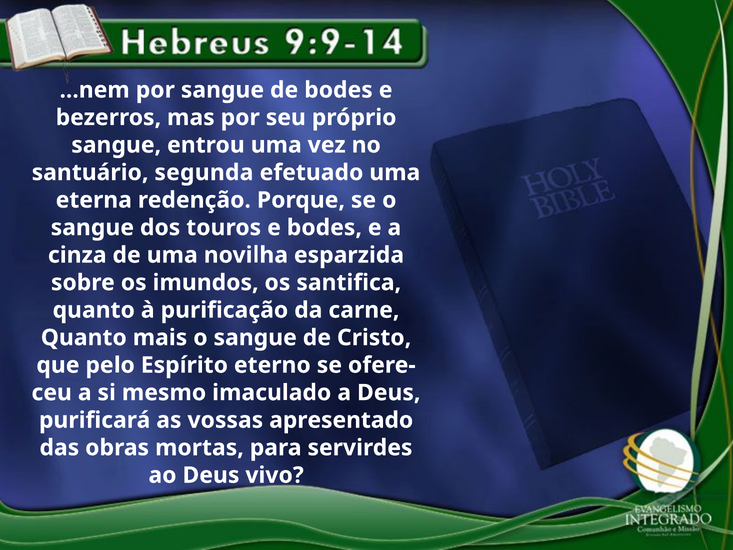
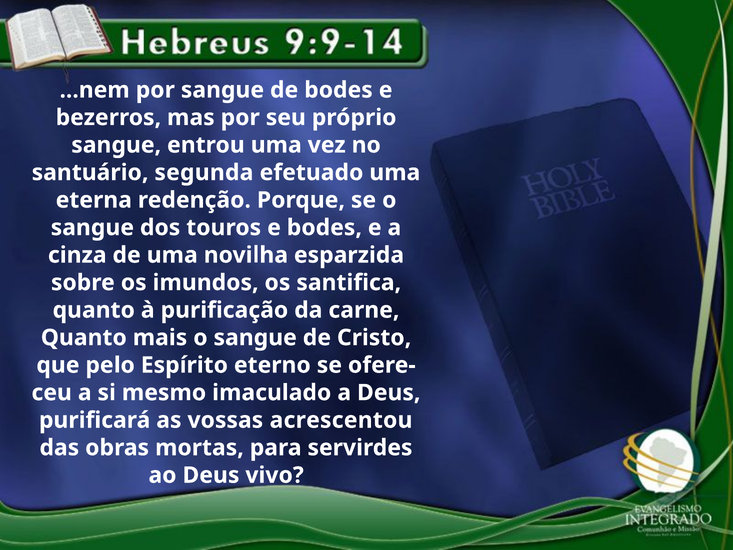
apresentado: apresentado -> acrescentou (341, 420)
